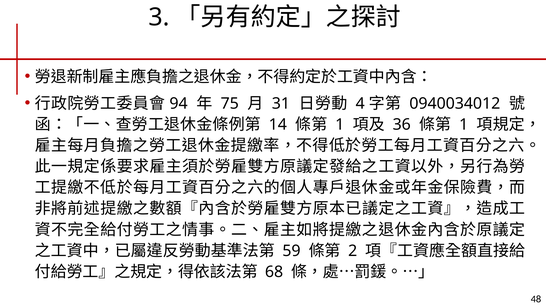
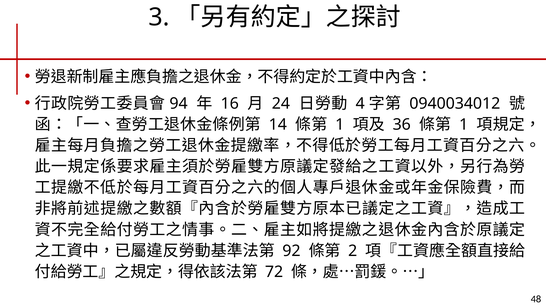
75: 75 -> 16 (230, 104)
31: 31 -> 24 (281, 104)
59: 59 -> 92 (291, 251)
68: 68 -> 72 (274, 272)
